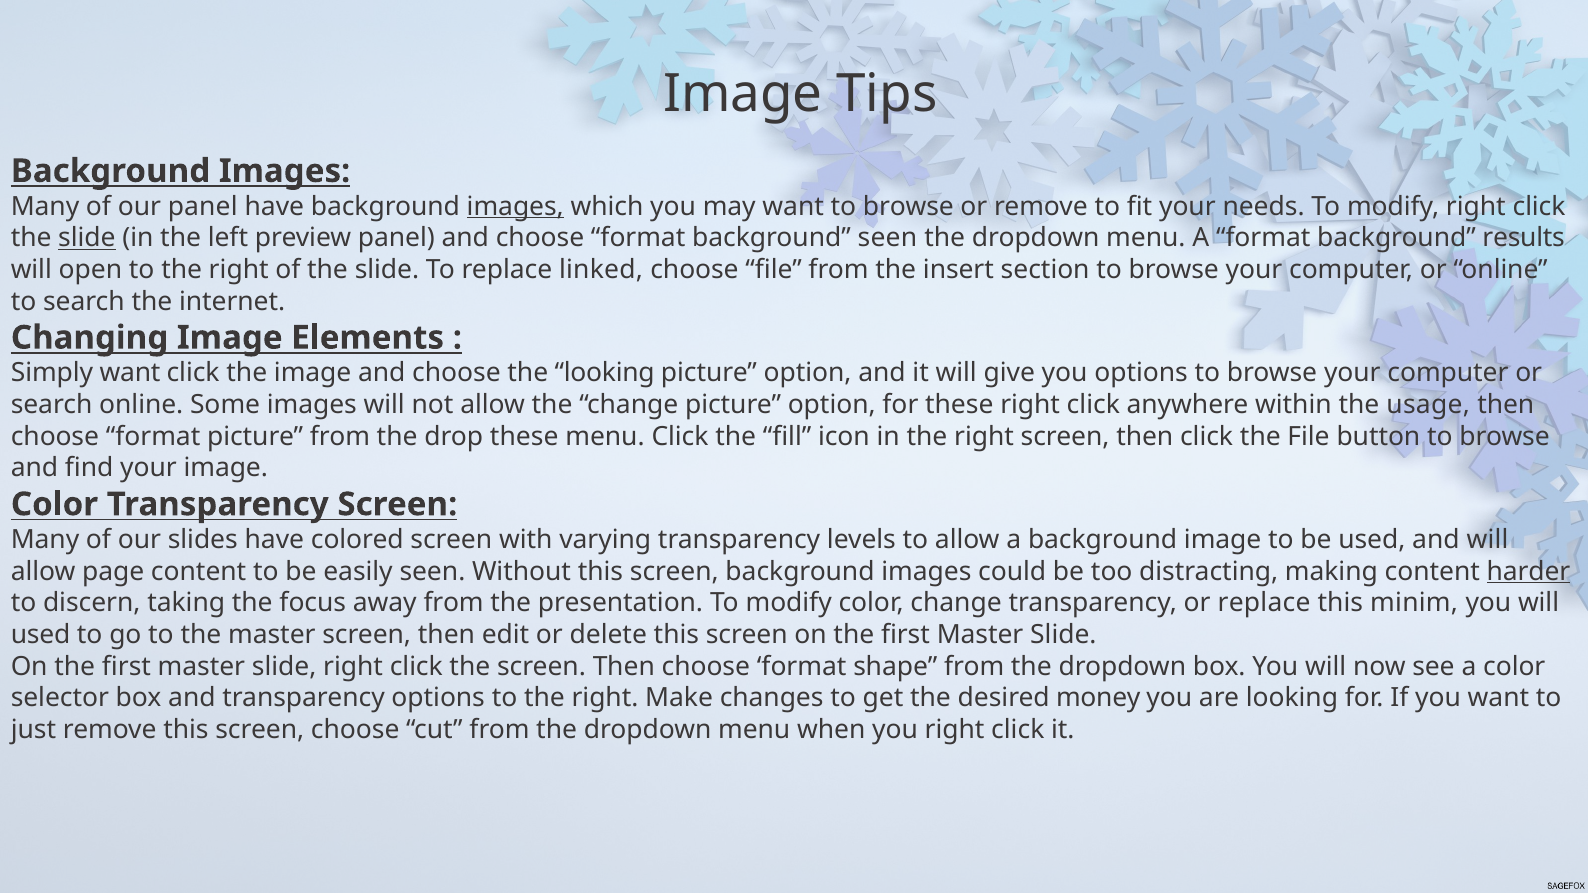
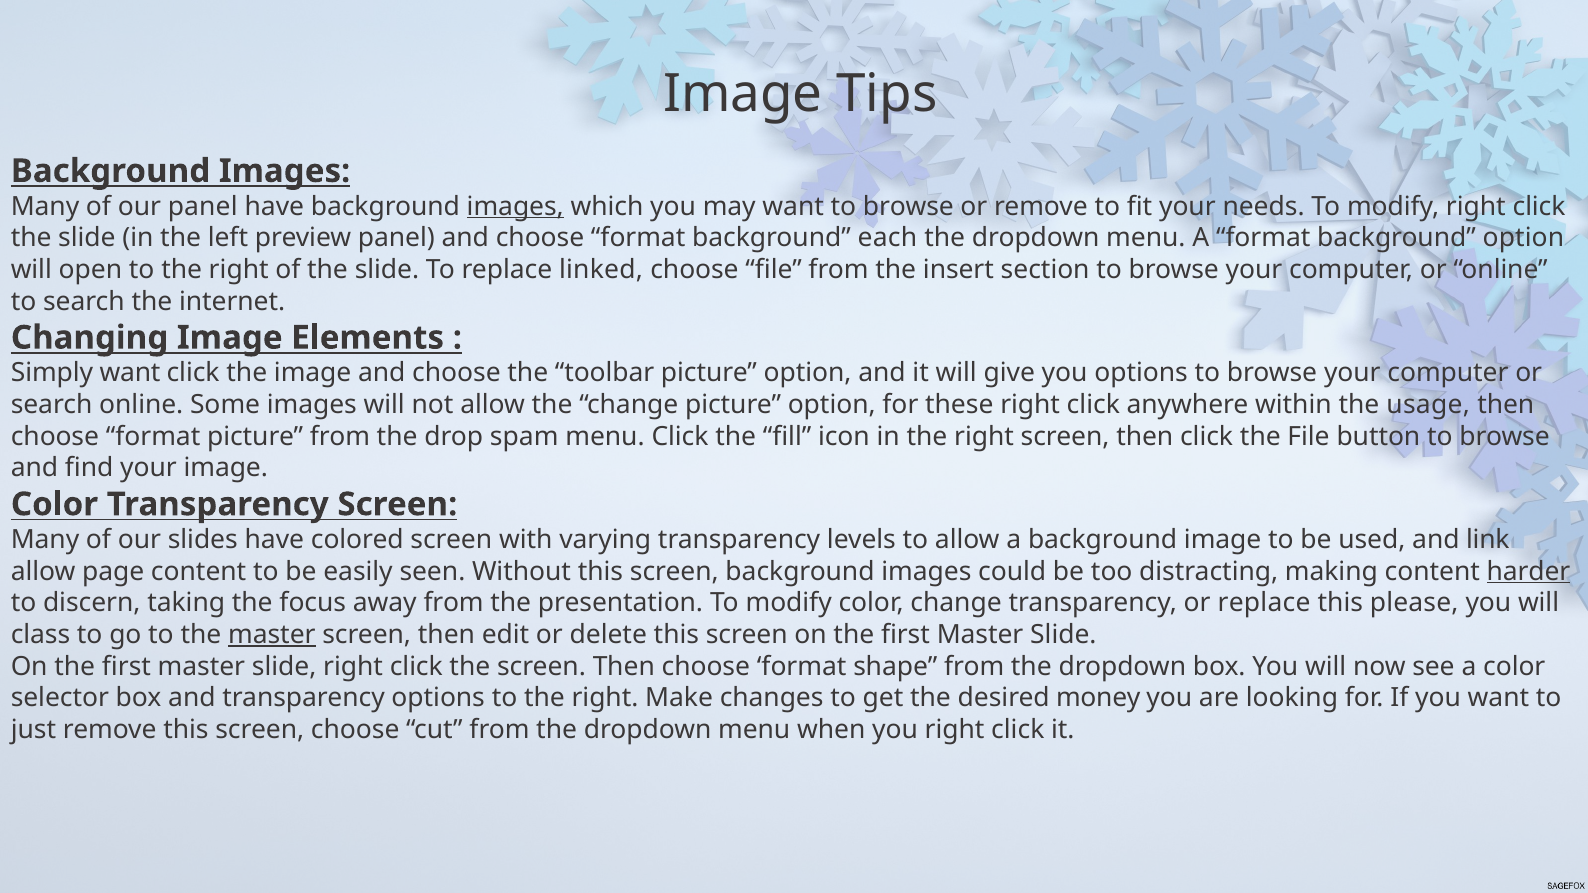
slide underline: present -> none (87, 238)
background seen: seen -> each (887, 238)
background results: results -> option (1523, 238)
the looking: looking -> toolbar (605, 373)
drop these: these -> spam (524, 437)
and will: will -> link (1488, 540)
minim: minim -> please (1414, 603)
used: used -> class (41, 635)
master underline: none -> present (272, 635)
